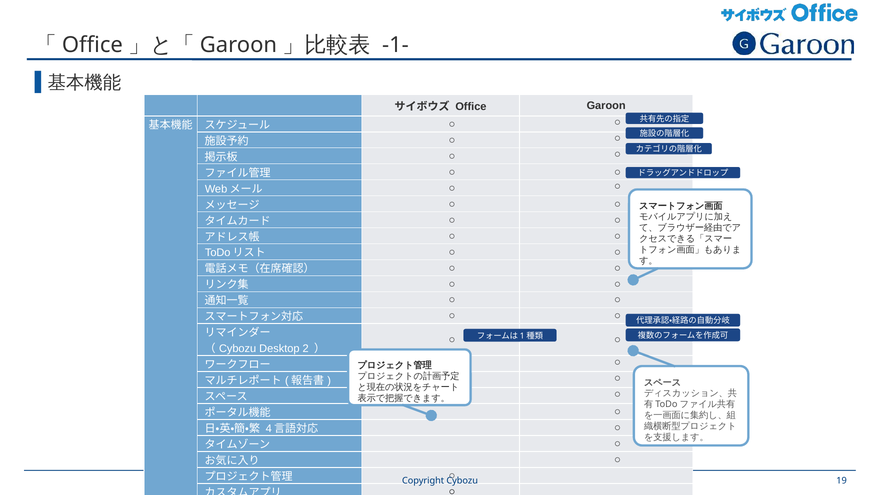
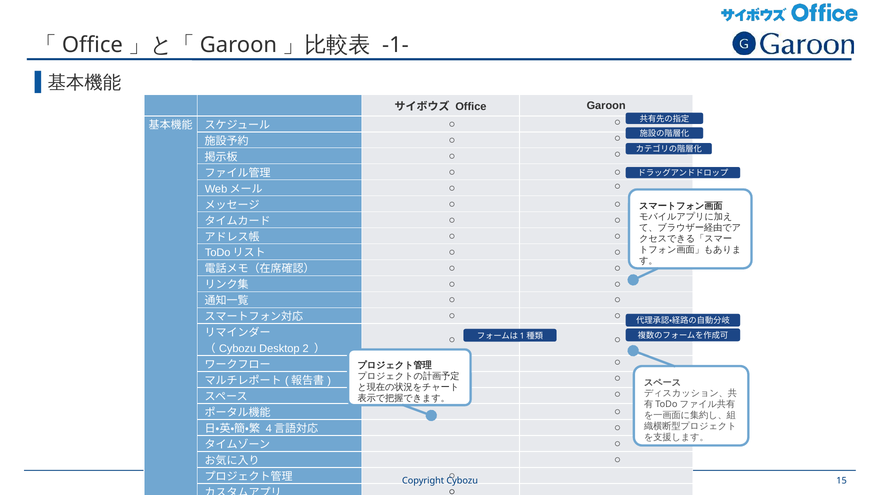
19: 19 -> 15 (842, 481)
